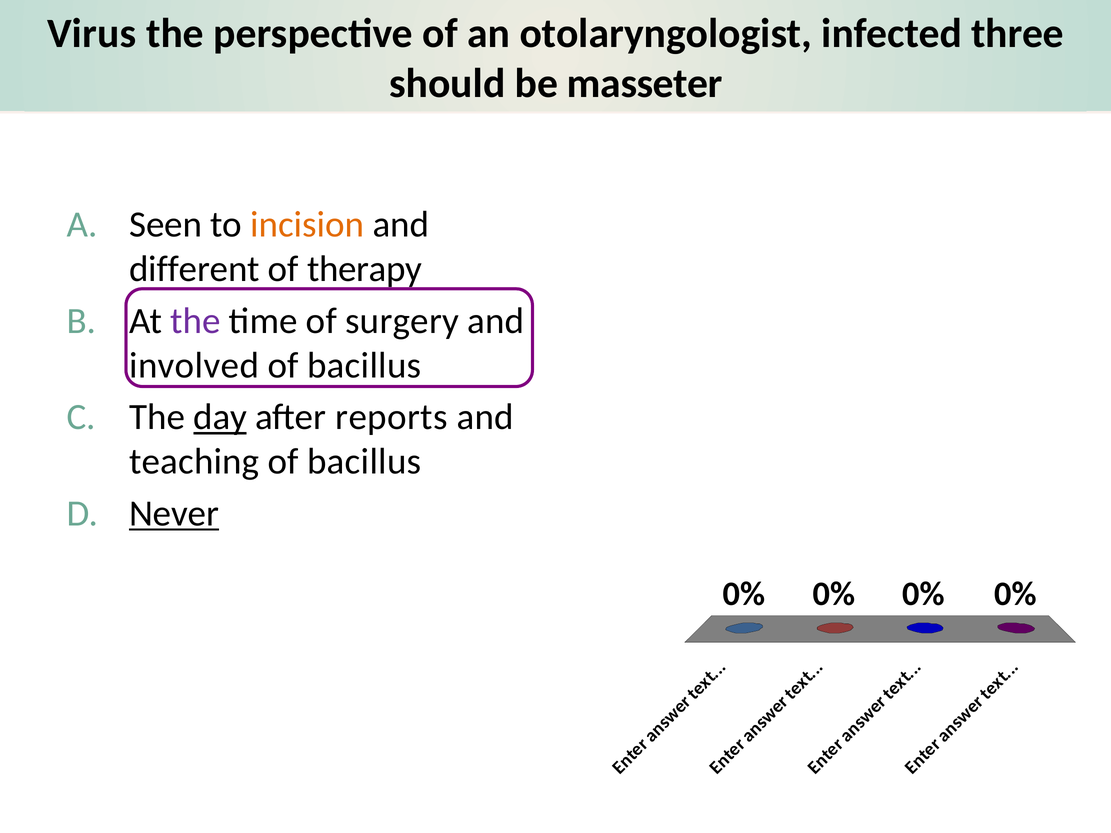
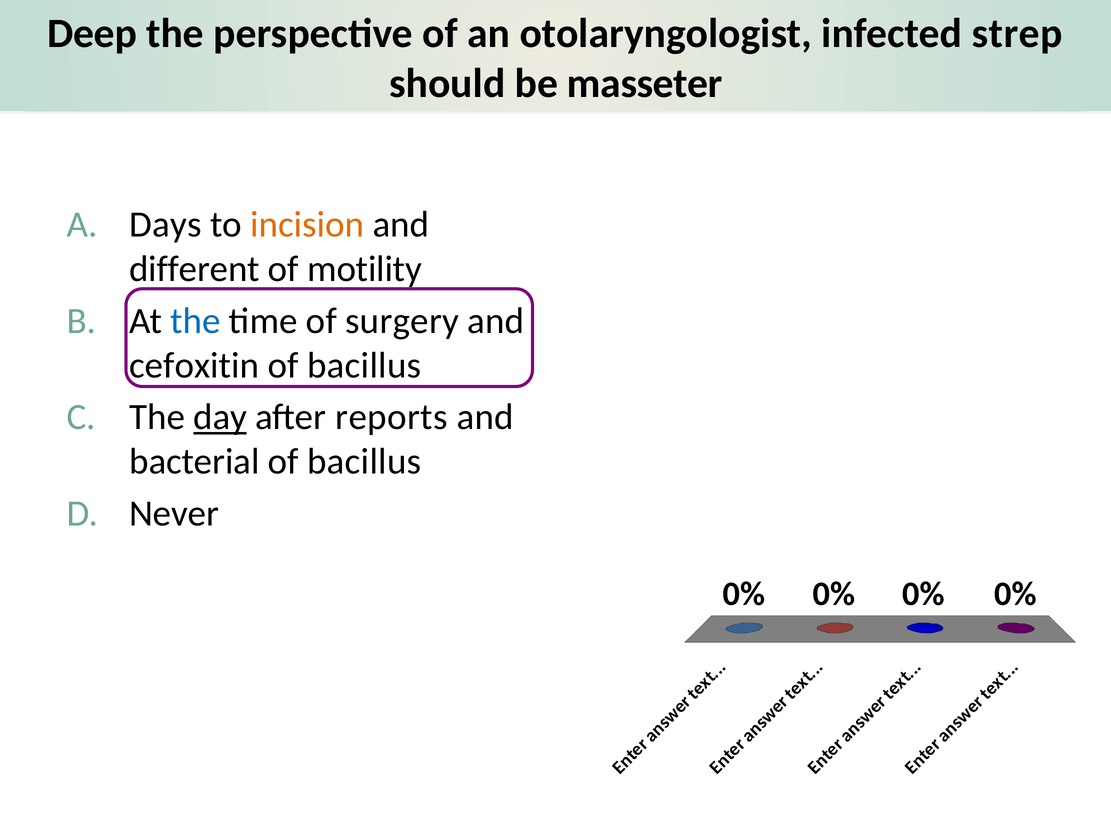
Virus: Virus -> Deep (92, 33)
three: three -> strep (1017, 33)
Seen: Seen -> Days (165, 225)
therapy: therapy -> motility (364, 269)
the colour: purple -> blue (195, 321)
involved: involved -> cefoxitin (194, 366)
teaching: teaching -> bacterial (194, 462)
Never underline: present -> none (174, 514)
